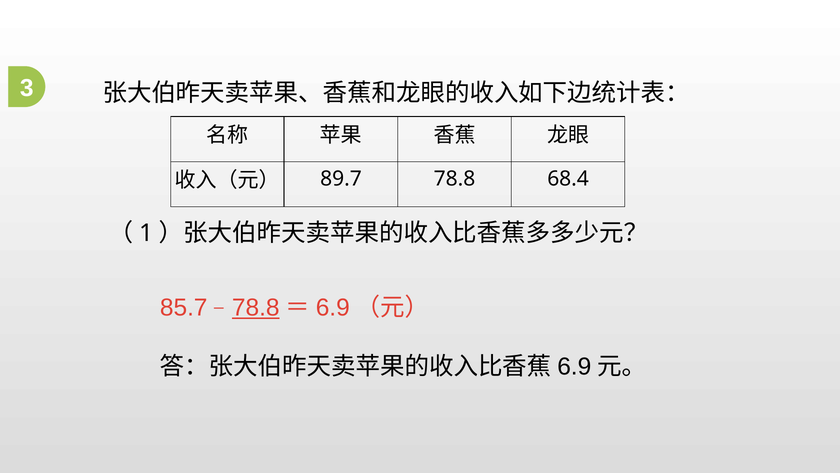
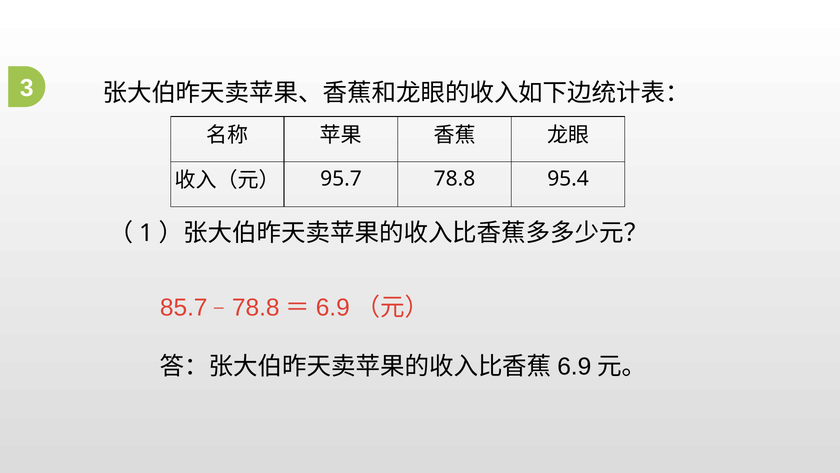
89.7: 89.7 -> 95.7 (341, 178)
68.4: 68.4 -> 95.4 (568, 178)
78.8 underline: present -> none (256, 308)
